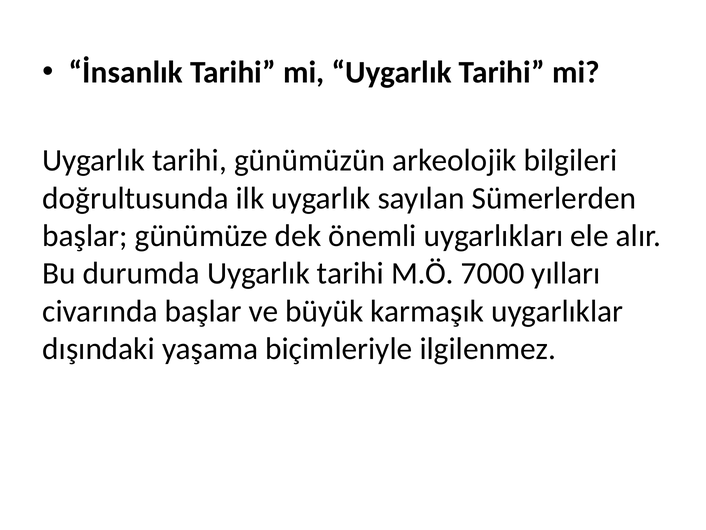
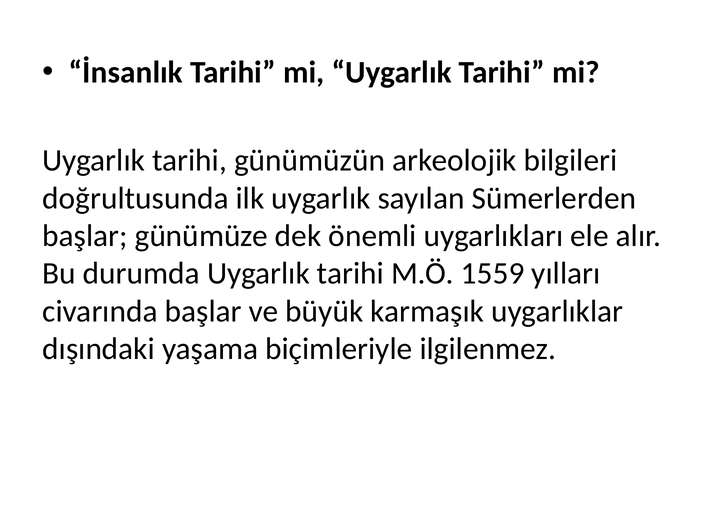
7000: 7000 -> 1559 (493, 273)
